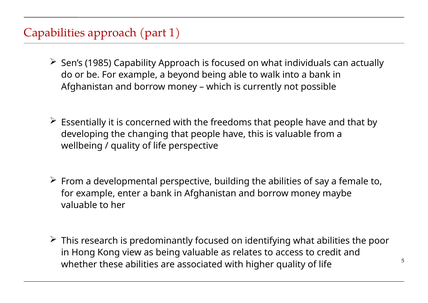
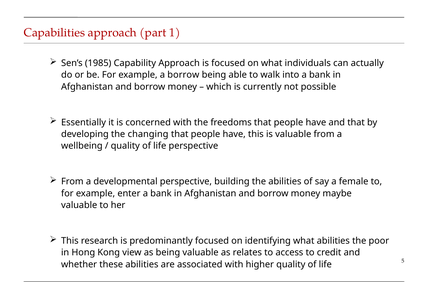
a beyond: beyond -> borrow (183, 75)
